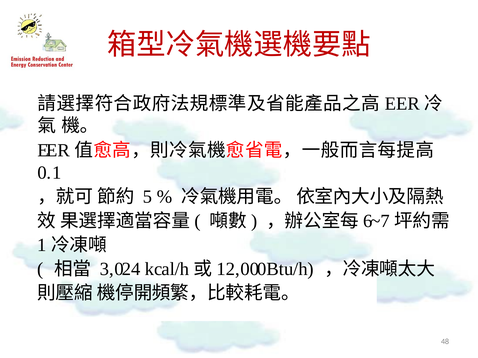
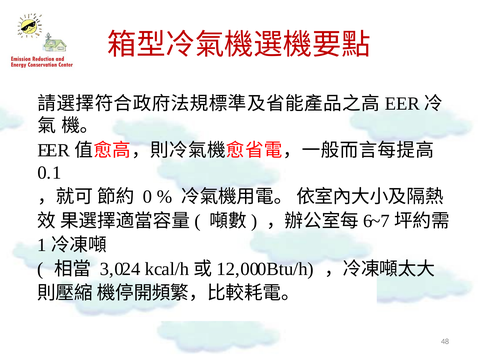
5: 5 -> 0 (148, 197)
